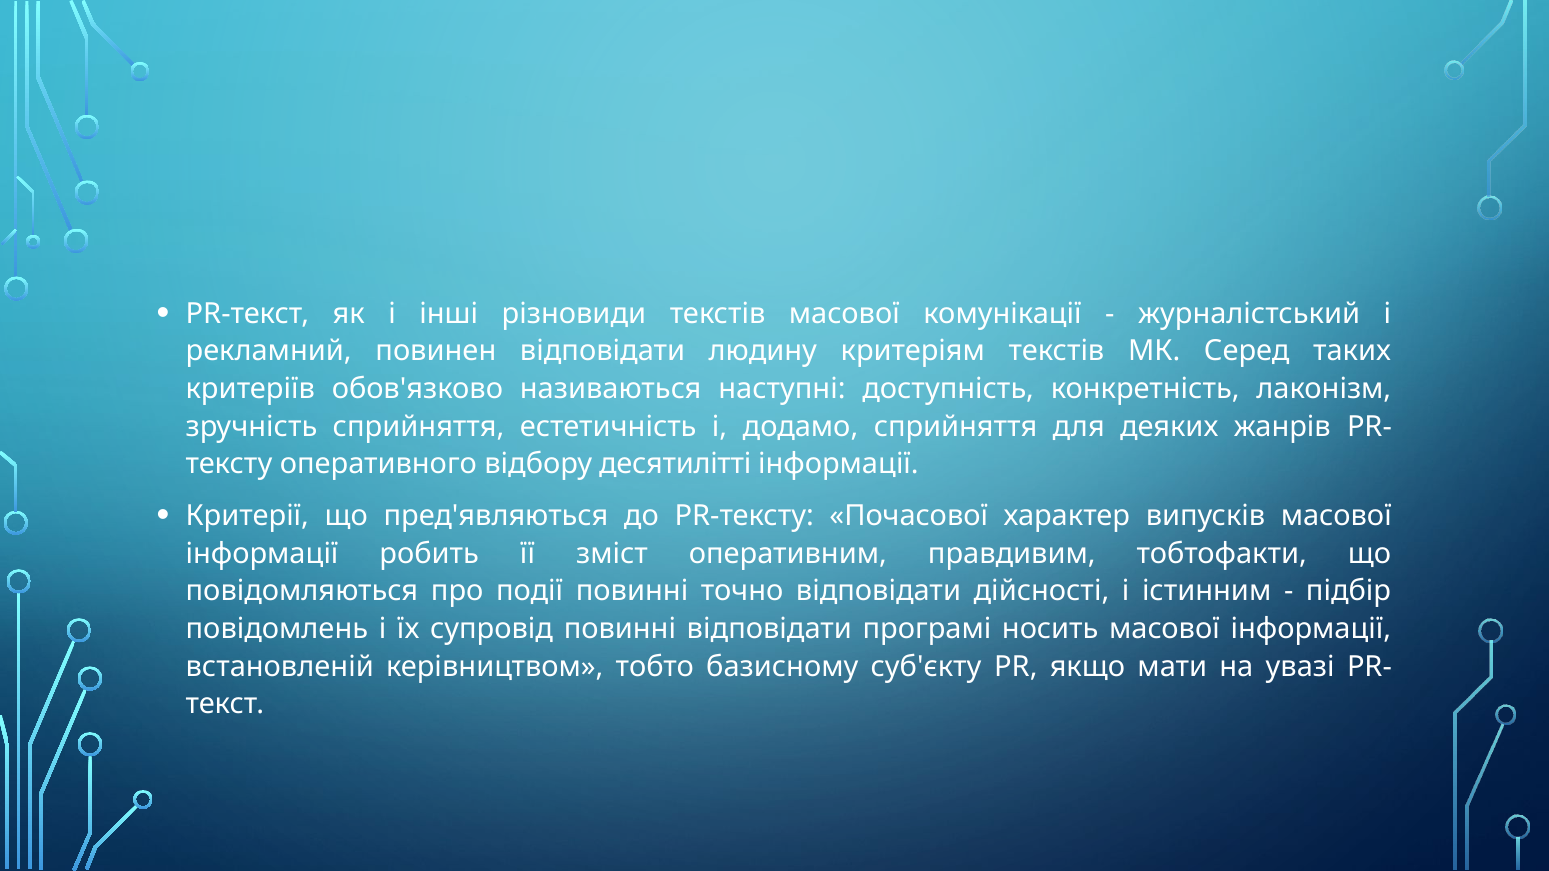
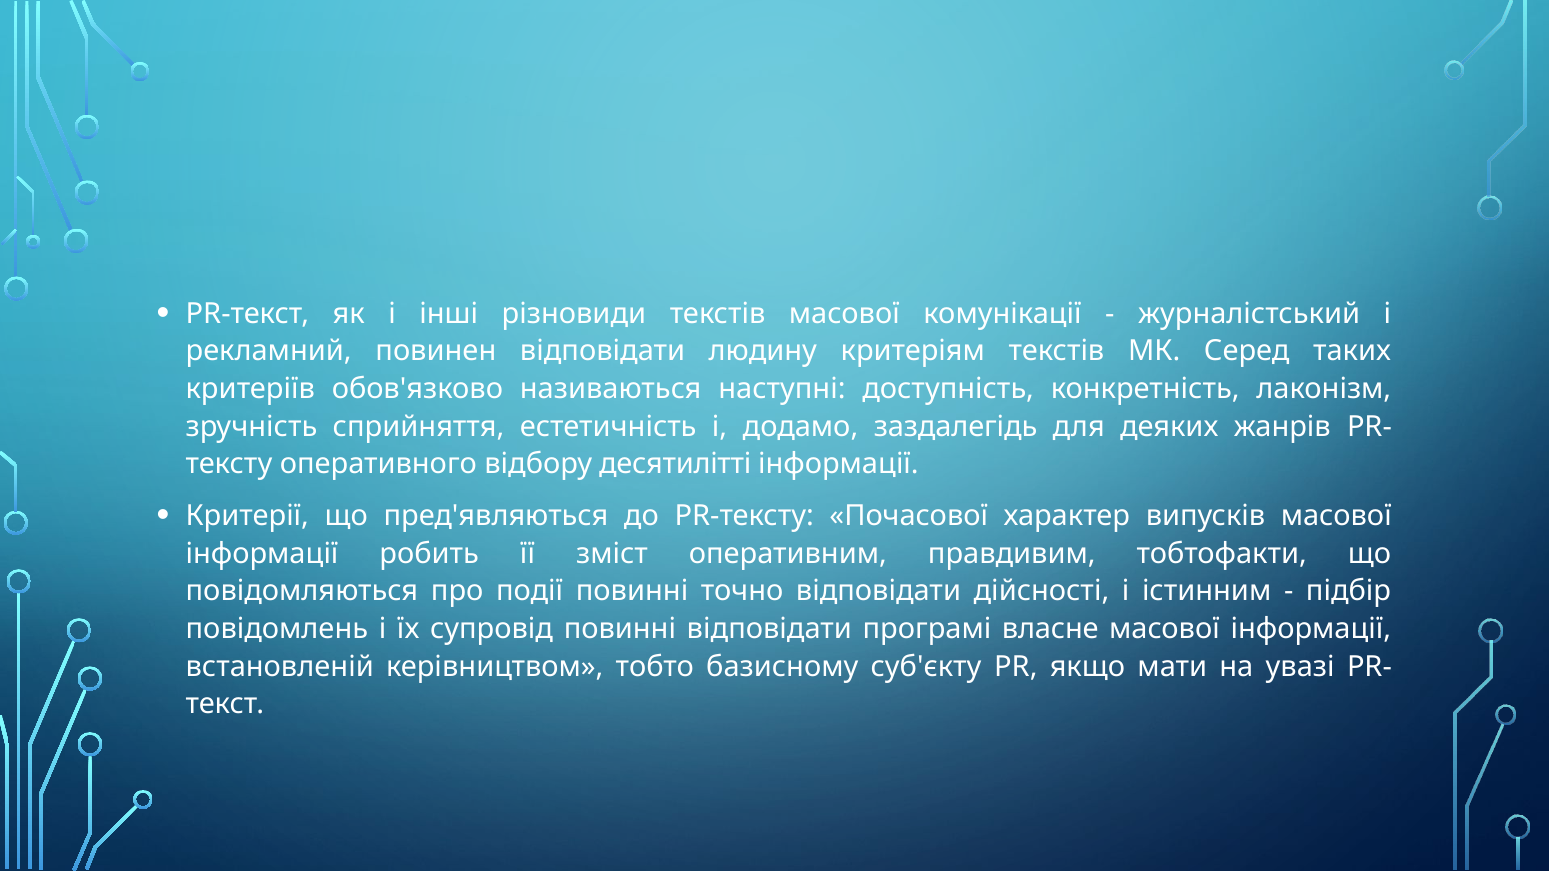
додамо сприйняття: сприйняття -> заздалегідь (956, 427)
носить: носить -> власне (1050, 629)
